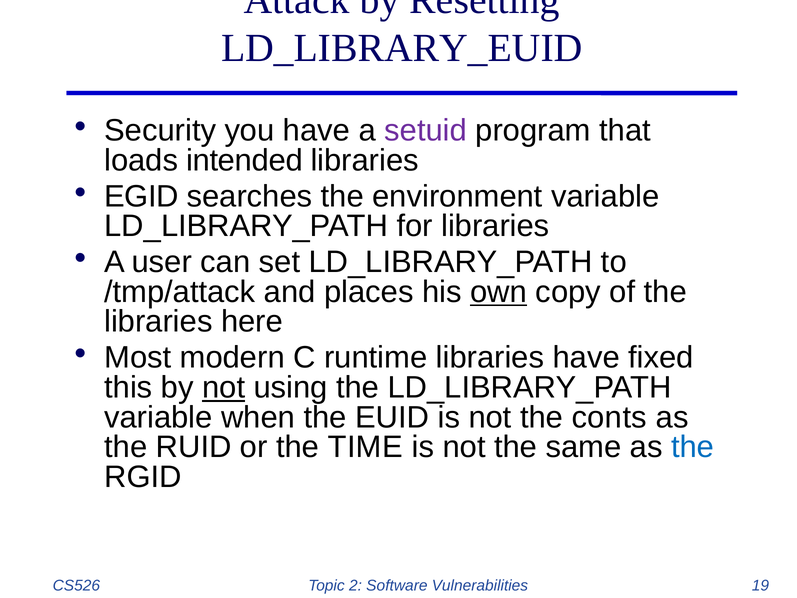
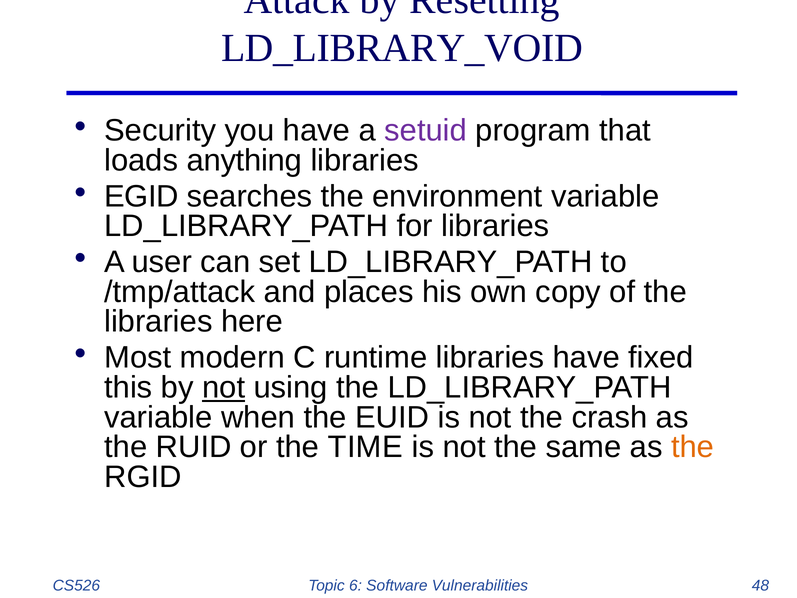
LD_LIBRARY_EUID: LD_LIBRARY_EUID -> LD_LIBRARY_VOID (402, 48)
intended: intended -> anything (244, 160)
own underline: present -> none (499, 292)
conts: conts -> crash (609, 417)
the colour: blue -> orange (693, 447)
2: 2 -> 6 (355, 586)
19: 19 -> 48 (760, 586)
